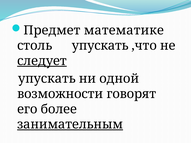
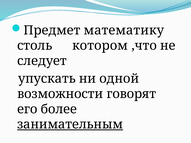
математике: математике -> математику (124, 30)
столь упускать: упускать -> котором (100, 46)
следует underline: present -> none (42, 61)
